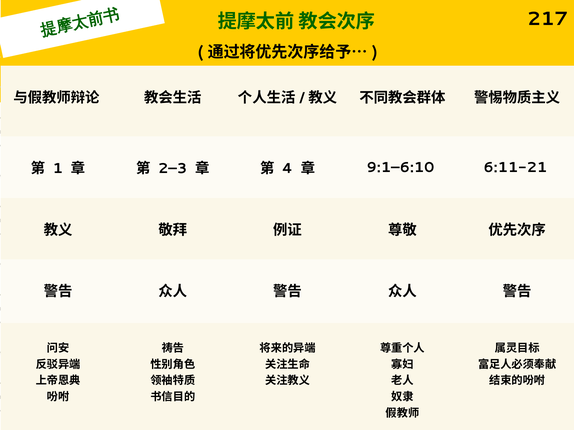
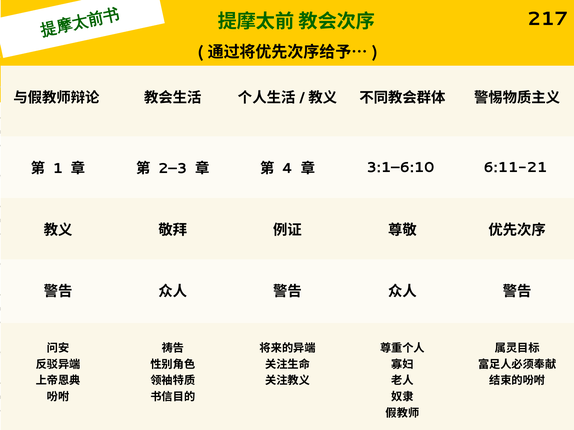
9:1–6:10: 9:1–6:10 -> 3:1–6:10 (400, 168)
